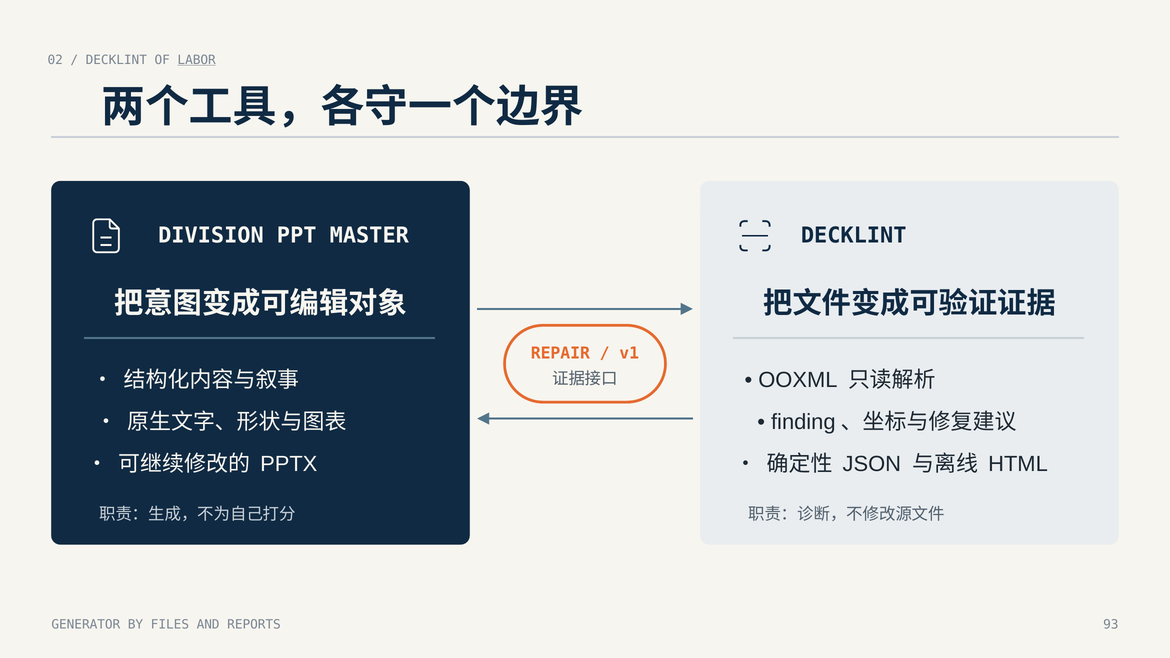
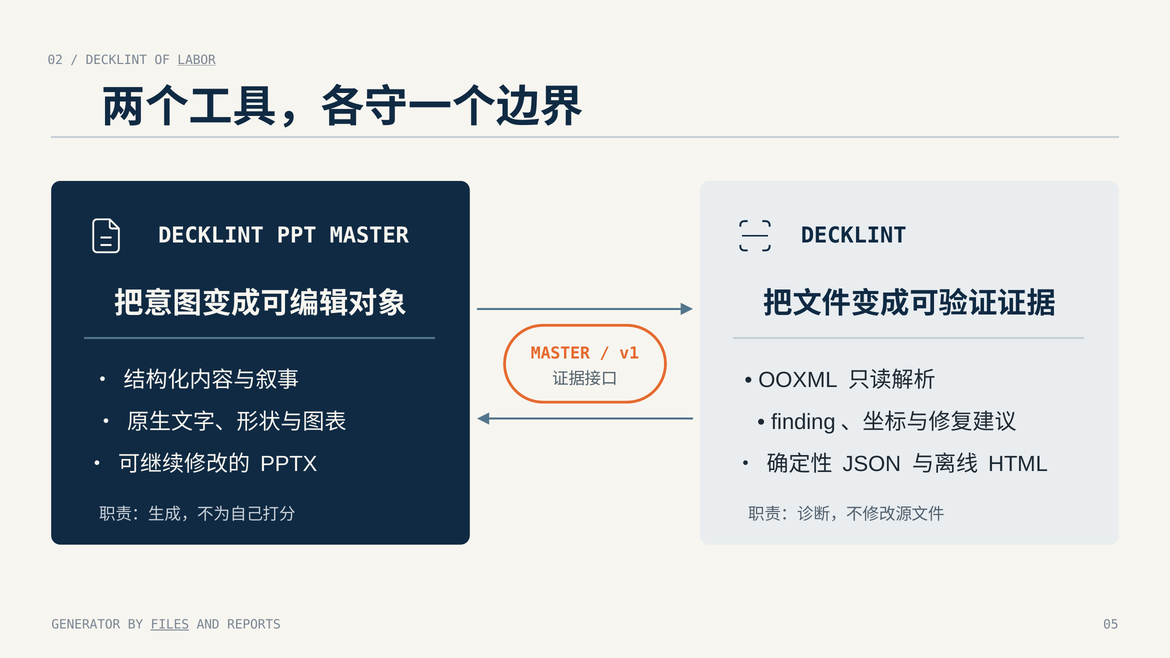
DIVISION: DIVISION -> DECKLINT (211, 235)
REPAIR: REPAIR -> MASTER (560, 354)
FILES underline: none -> present (170, 625)
93: 93 -> 05 (1111, 625)
